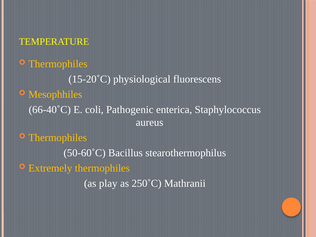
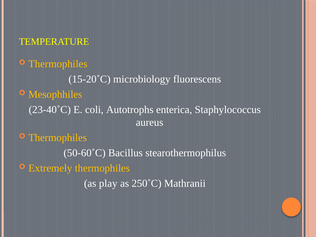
physiological: physiological -> microbiology (142, 79)
66-40˚C: 66-40˚C -> 23-40˚C (50, 110)
Pathogenic: Pathogenic -> Autotrophs (130, 110)
